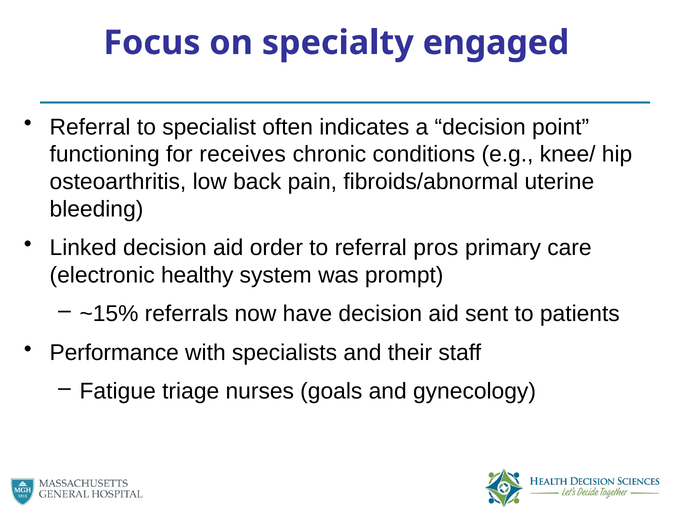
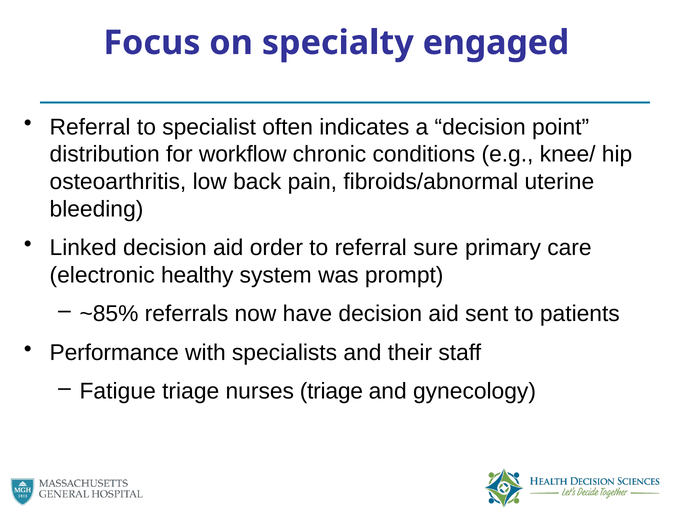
functioning: functioning -> distribution (105, 154)
receives: receives -> workflow (243, 154)
pros: pros -> sure (436, 248)
~15%: ~15% -> ~85% (109, 314)
nurses goals: goals -> triage (331, 391)
